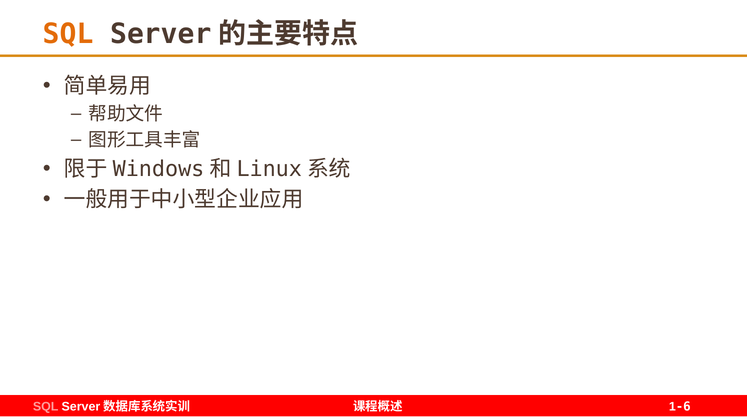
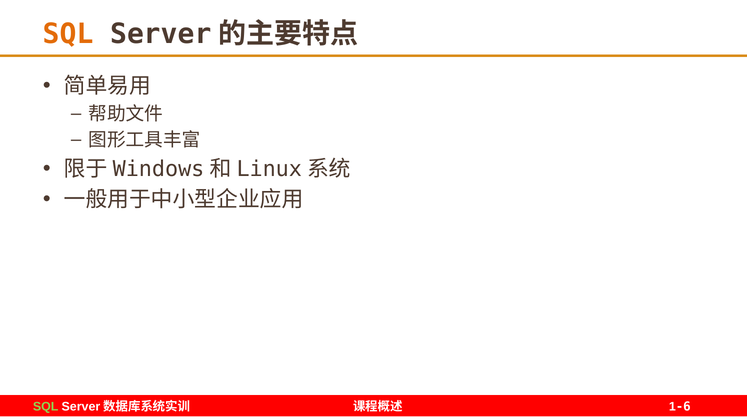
SQL colour: pink -> light green (46, 407)
